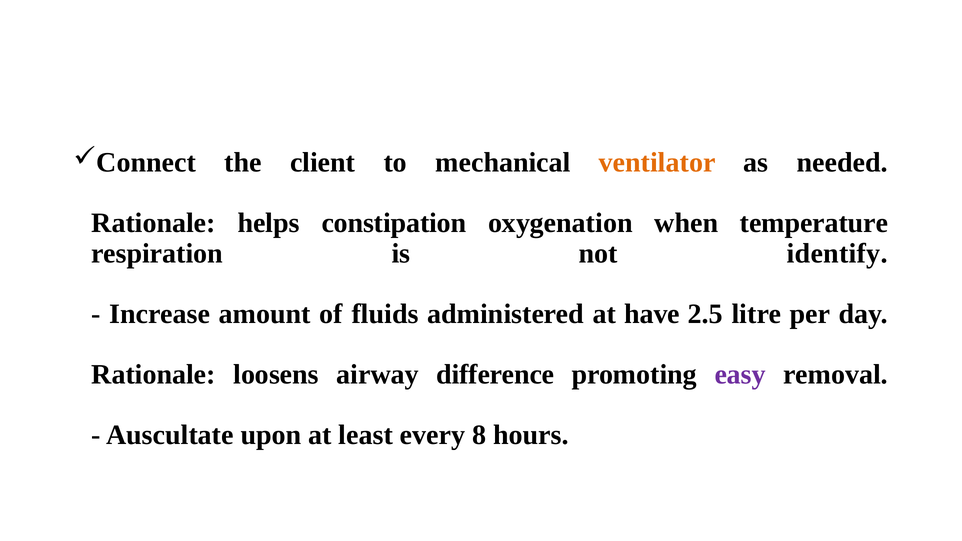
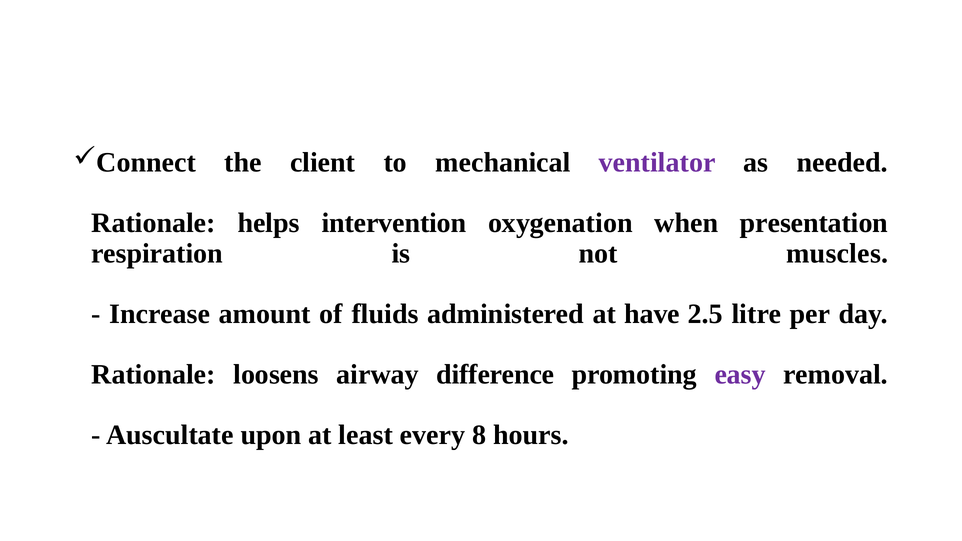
ventilator colour: orange -> purple (657, 163)
constipation: constipation -> intervention (394, 223)
temperature: temperature -> presentation (814, 223)
identify: identify -> muscles (837, 253)
